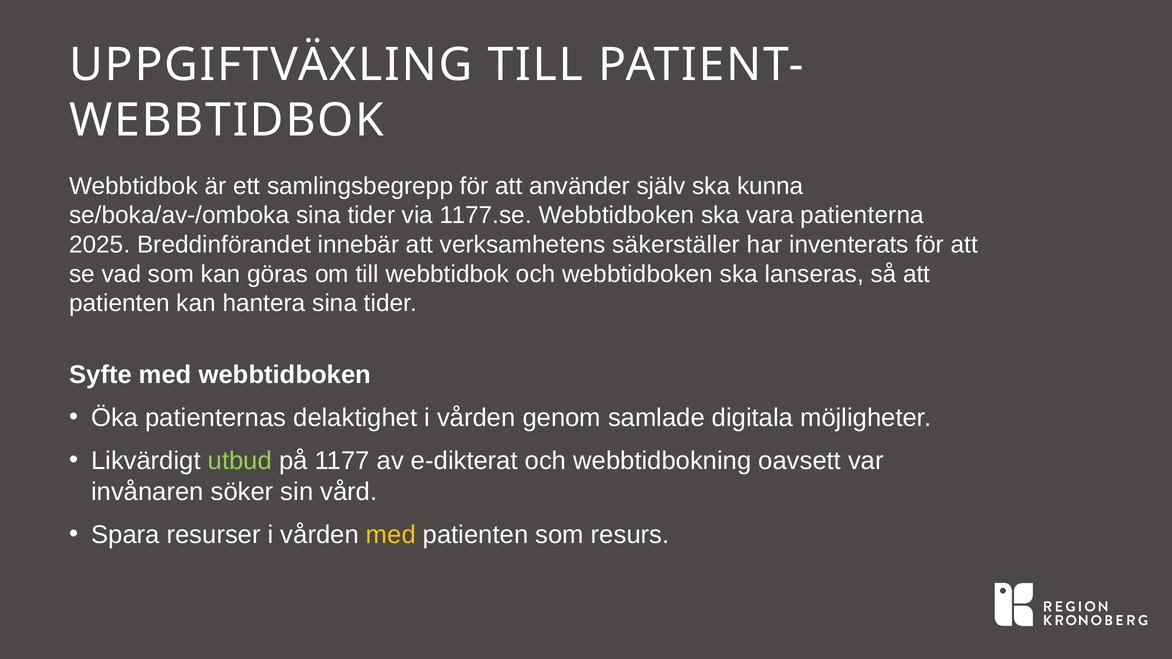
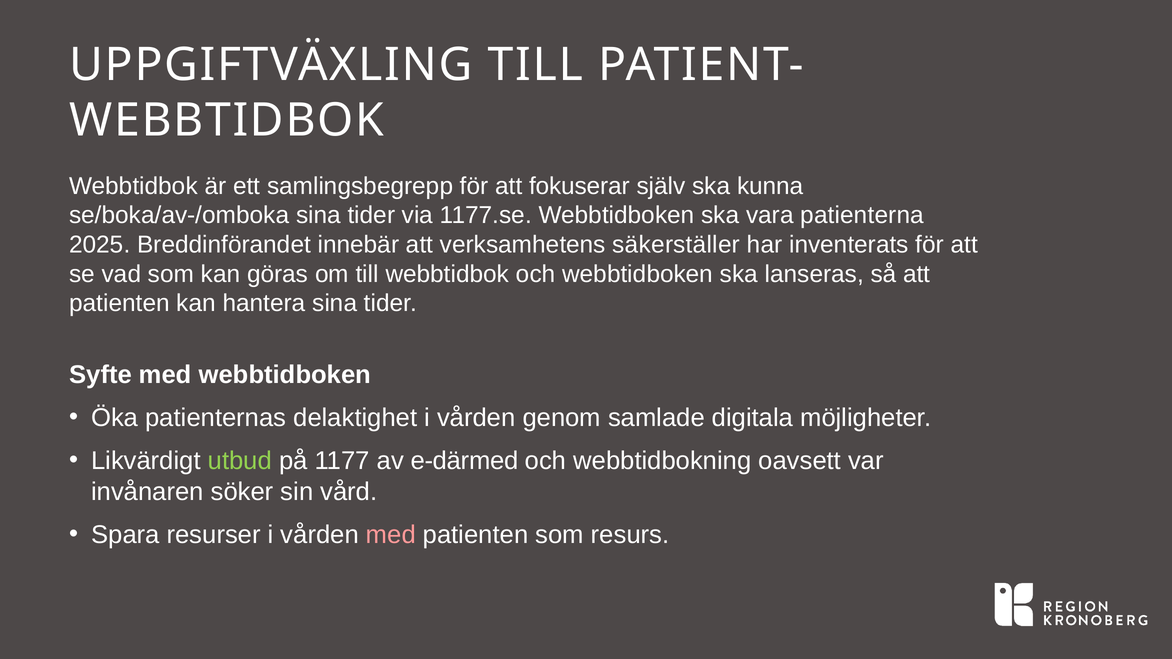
använder: använder -> fokuserar (579, 186)
e-dikterat: e-dikterat -> e-därmed (464, 461)
med colour: yellow -> pink (391, 535)
